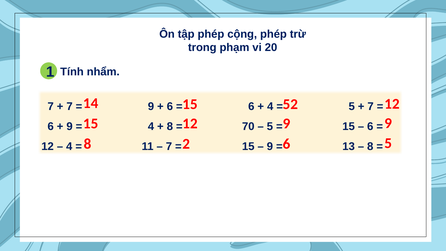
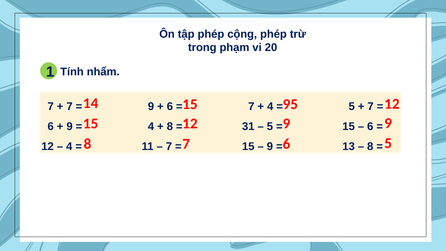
52: 52 -> 95 (290, 104)
6: 6 -> 7 (251, 106)
70: 70 -> 31 (248, 126)
8 2: 2 -> 7 (186, 144)
